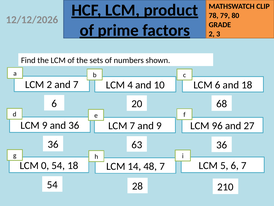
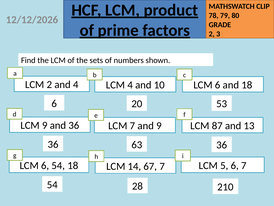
and 7: 7 -> 4 (76, 84)
68: 68 -> 53 (222, 104)
96: 96 -> 87 (217, 126)
27: 27 -> 13 (249, 126)
0: 0 -> 6 (45, 165)
48: 48 -> 67 (150, 166)
